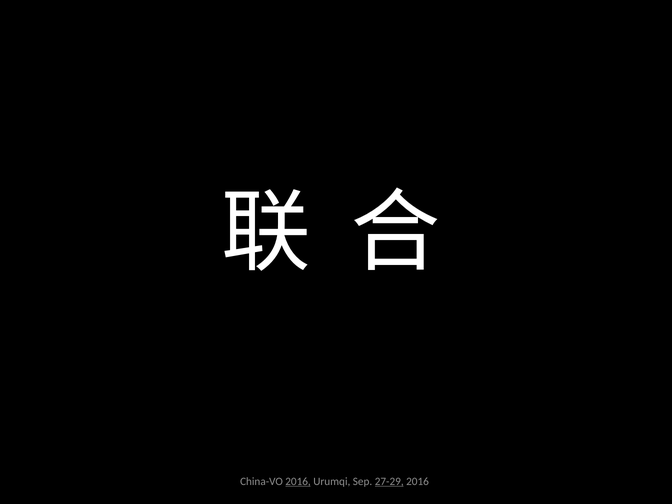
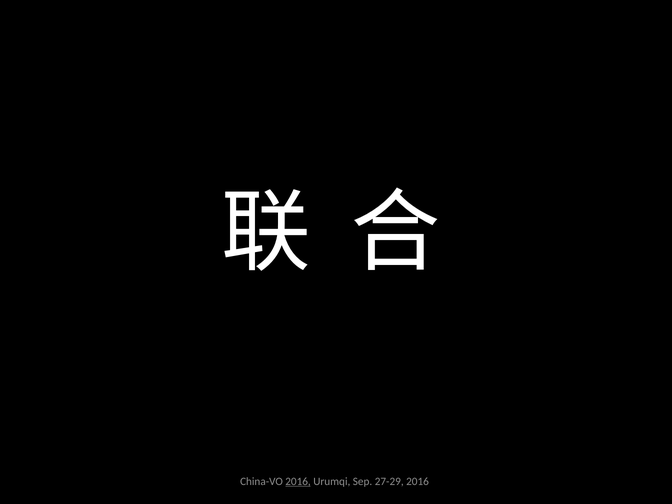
27-29 underline: present -> none (389, 481)
